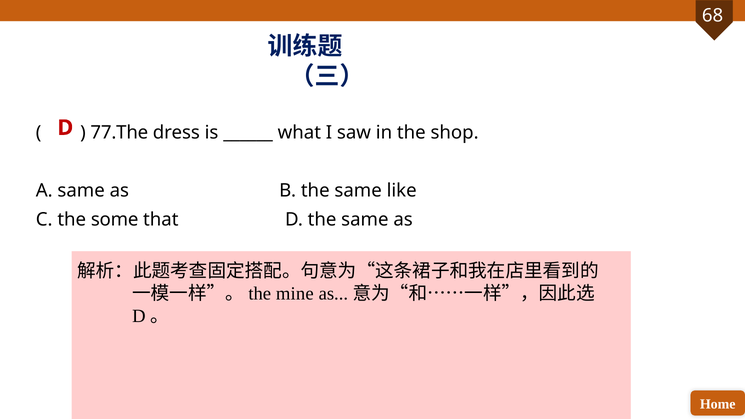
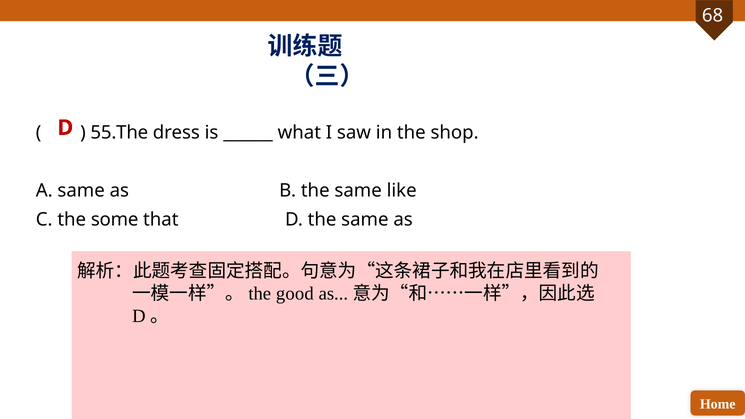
77.The: 77.The -> 55.The (119, 132)
mine: mine -> good (295, 294)
